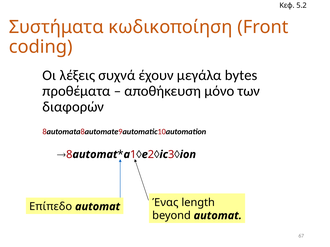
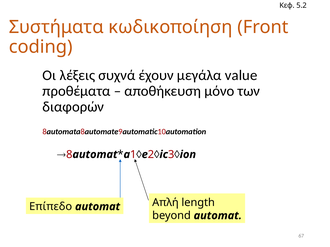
bytes: bytes -> value (241, 75)
Ένας: Ένας -> Απλή (165, 203)
